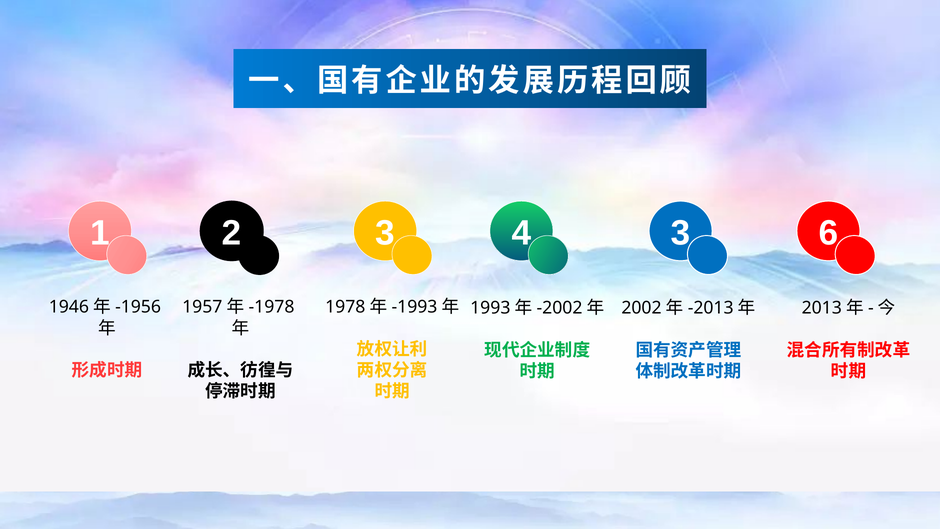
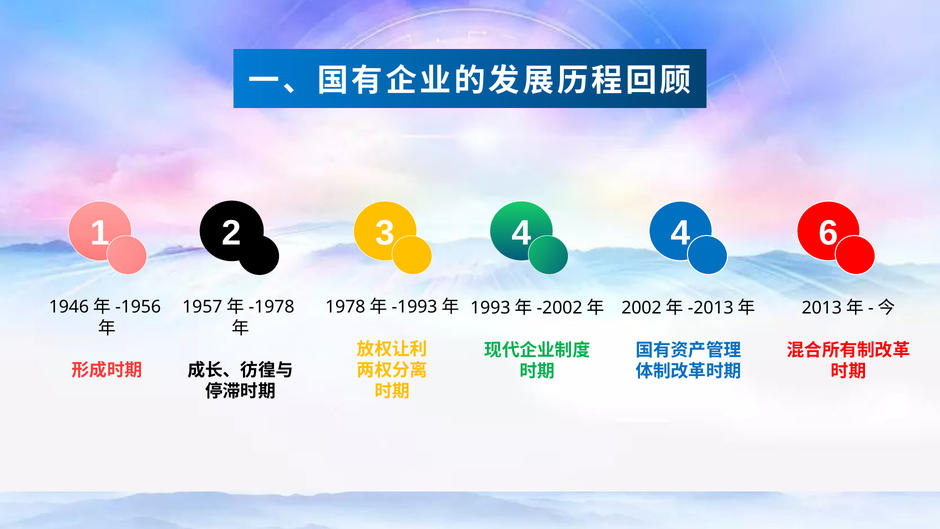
3: 3 -> 4 (681, 233)
